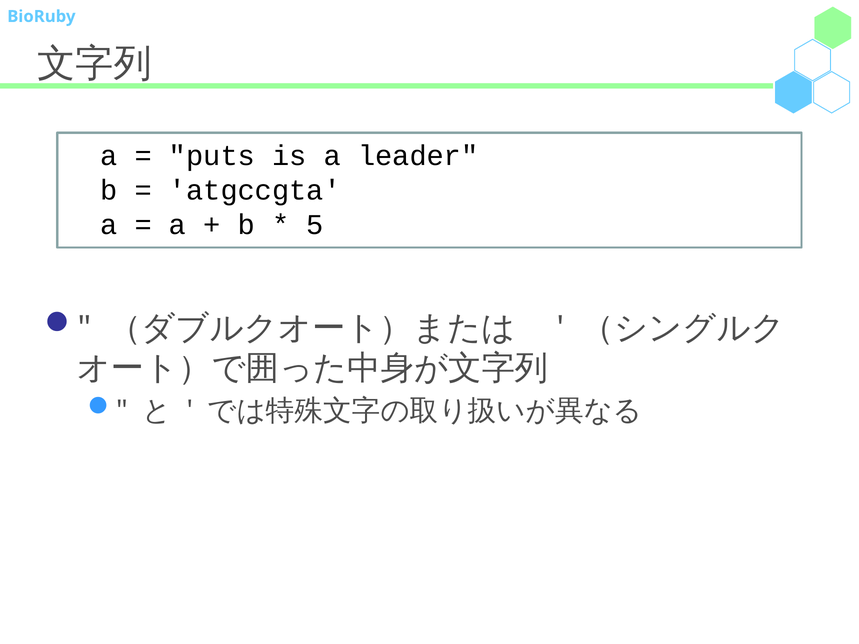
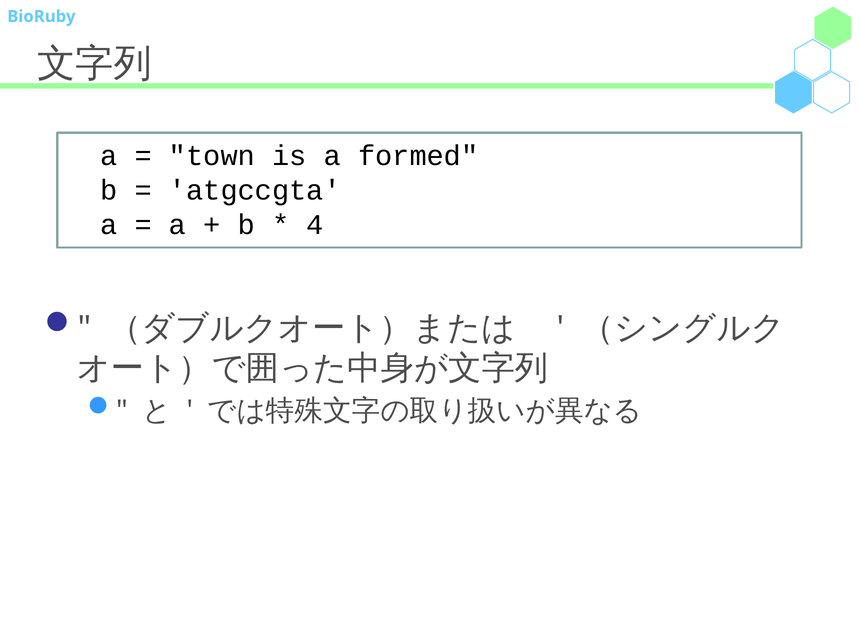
puts: puts -> town (212, 156)
leader: leader -> formed (418, 156)
5: 5 -> 4 (315, 225)
